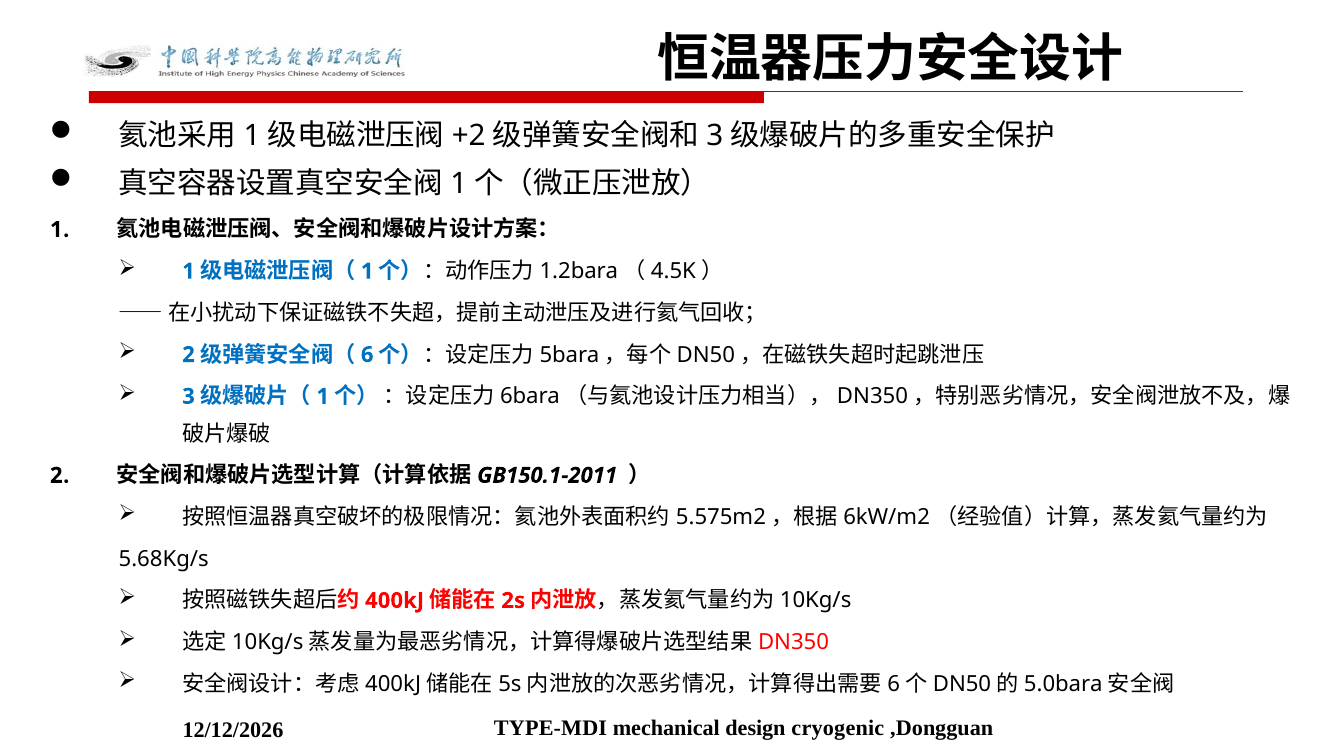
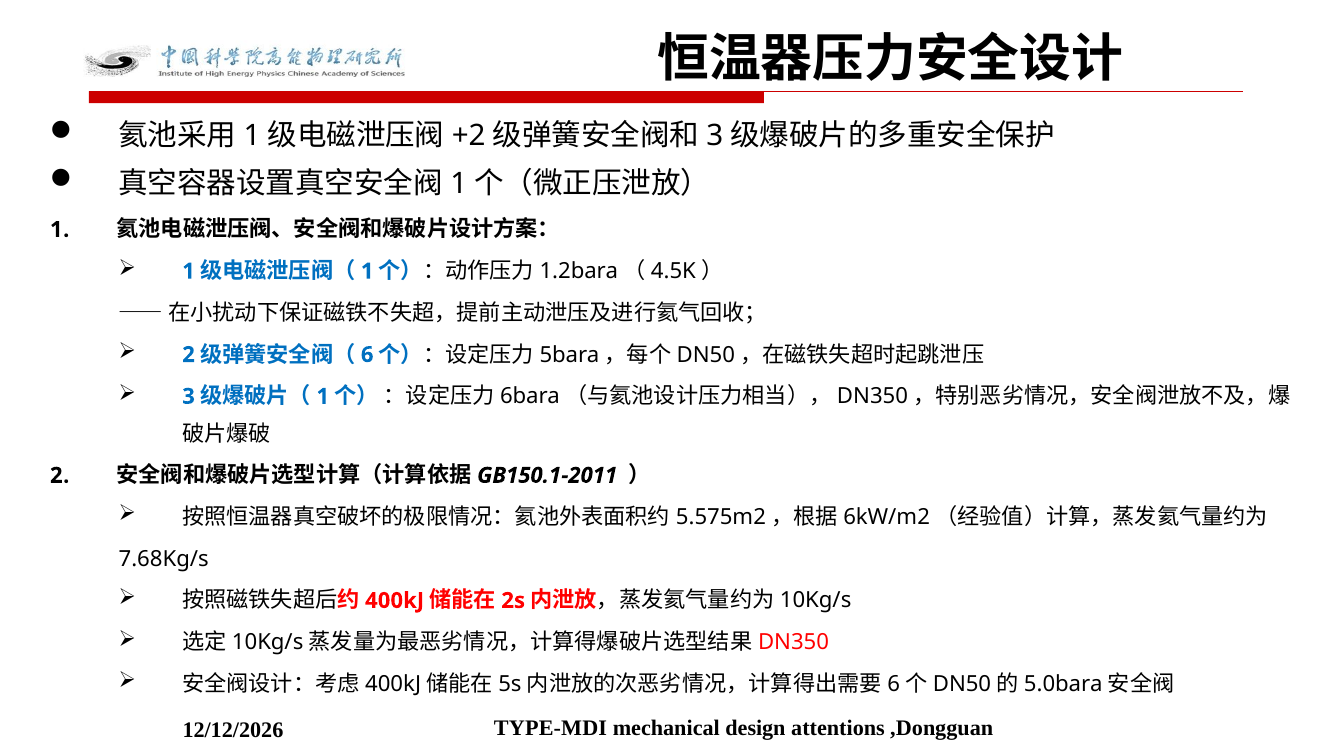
5.68Kg/s: 5.68Kg/s -> 7.68Kg/s (164, 559)
cryogenic: cryogenic -> attentions (838, 729)
